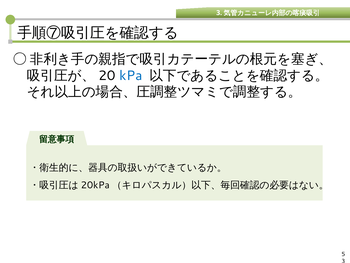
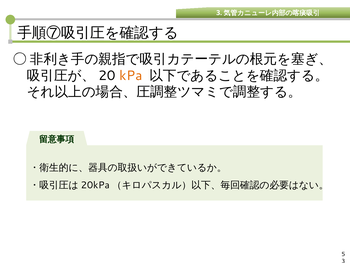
kPa colour: blue -> orange (131, 75)
